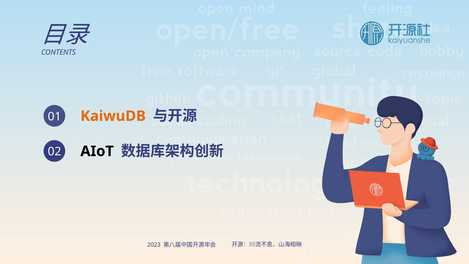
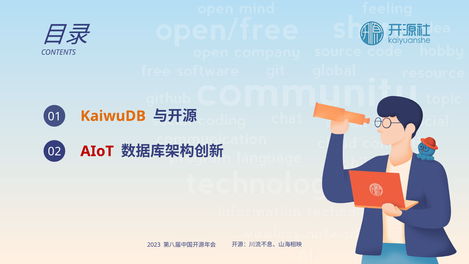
AIoT colour: black -> red (97, 151)
